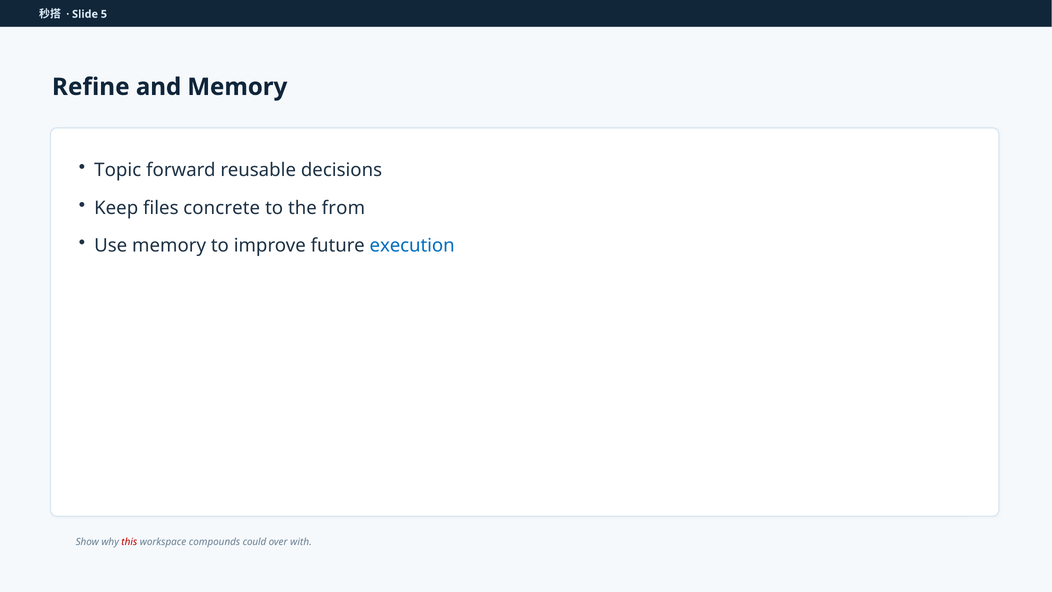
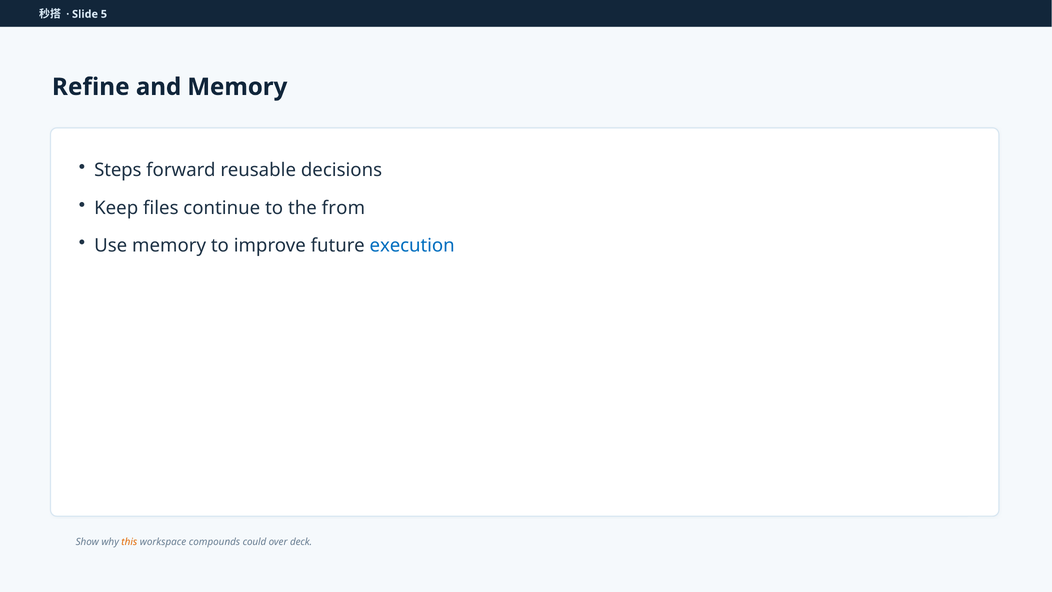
Topic: Topic -> Steps (118, 170)
concrete: concrete -> continue (222, 208)
this colour: red -> orange (129, 542)
with: with -> deck (301, 542)
